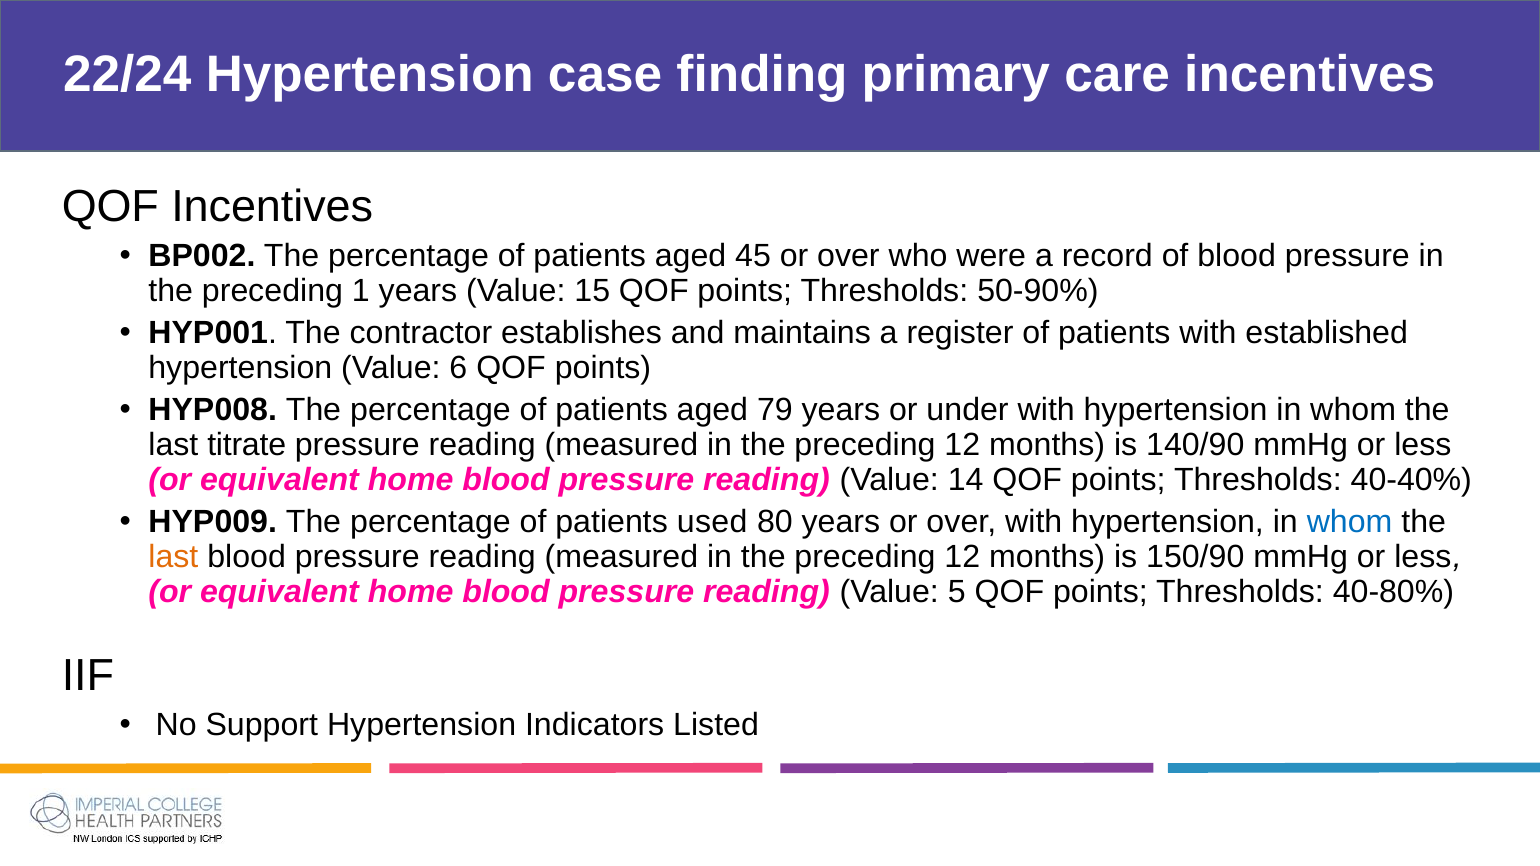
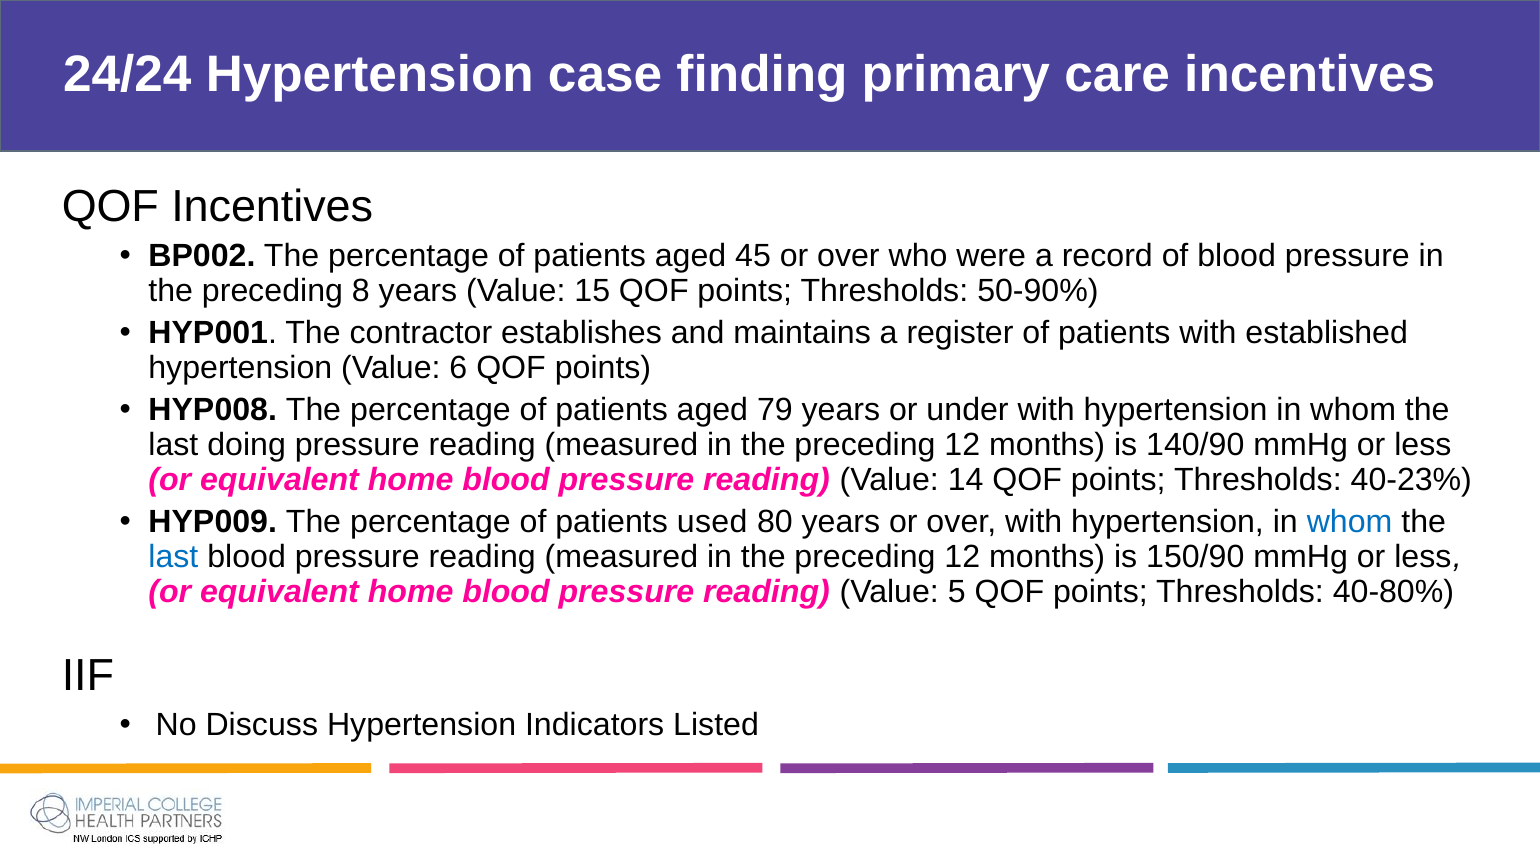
22/24: 22/24 -> 24/24 (127, 74)
1: 1 -> 8 (361, 291)
titrate: titrate -> doing (247, 445)
40-40%: 40-40% -> 40-23% (1411, 480)
last colour: orange -> blue (173, 557)
Support: Support -> Discuss (262, 726)
